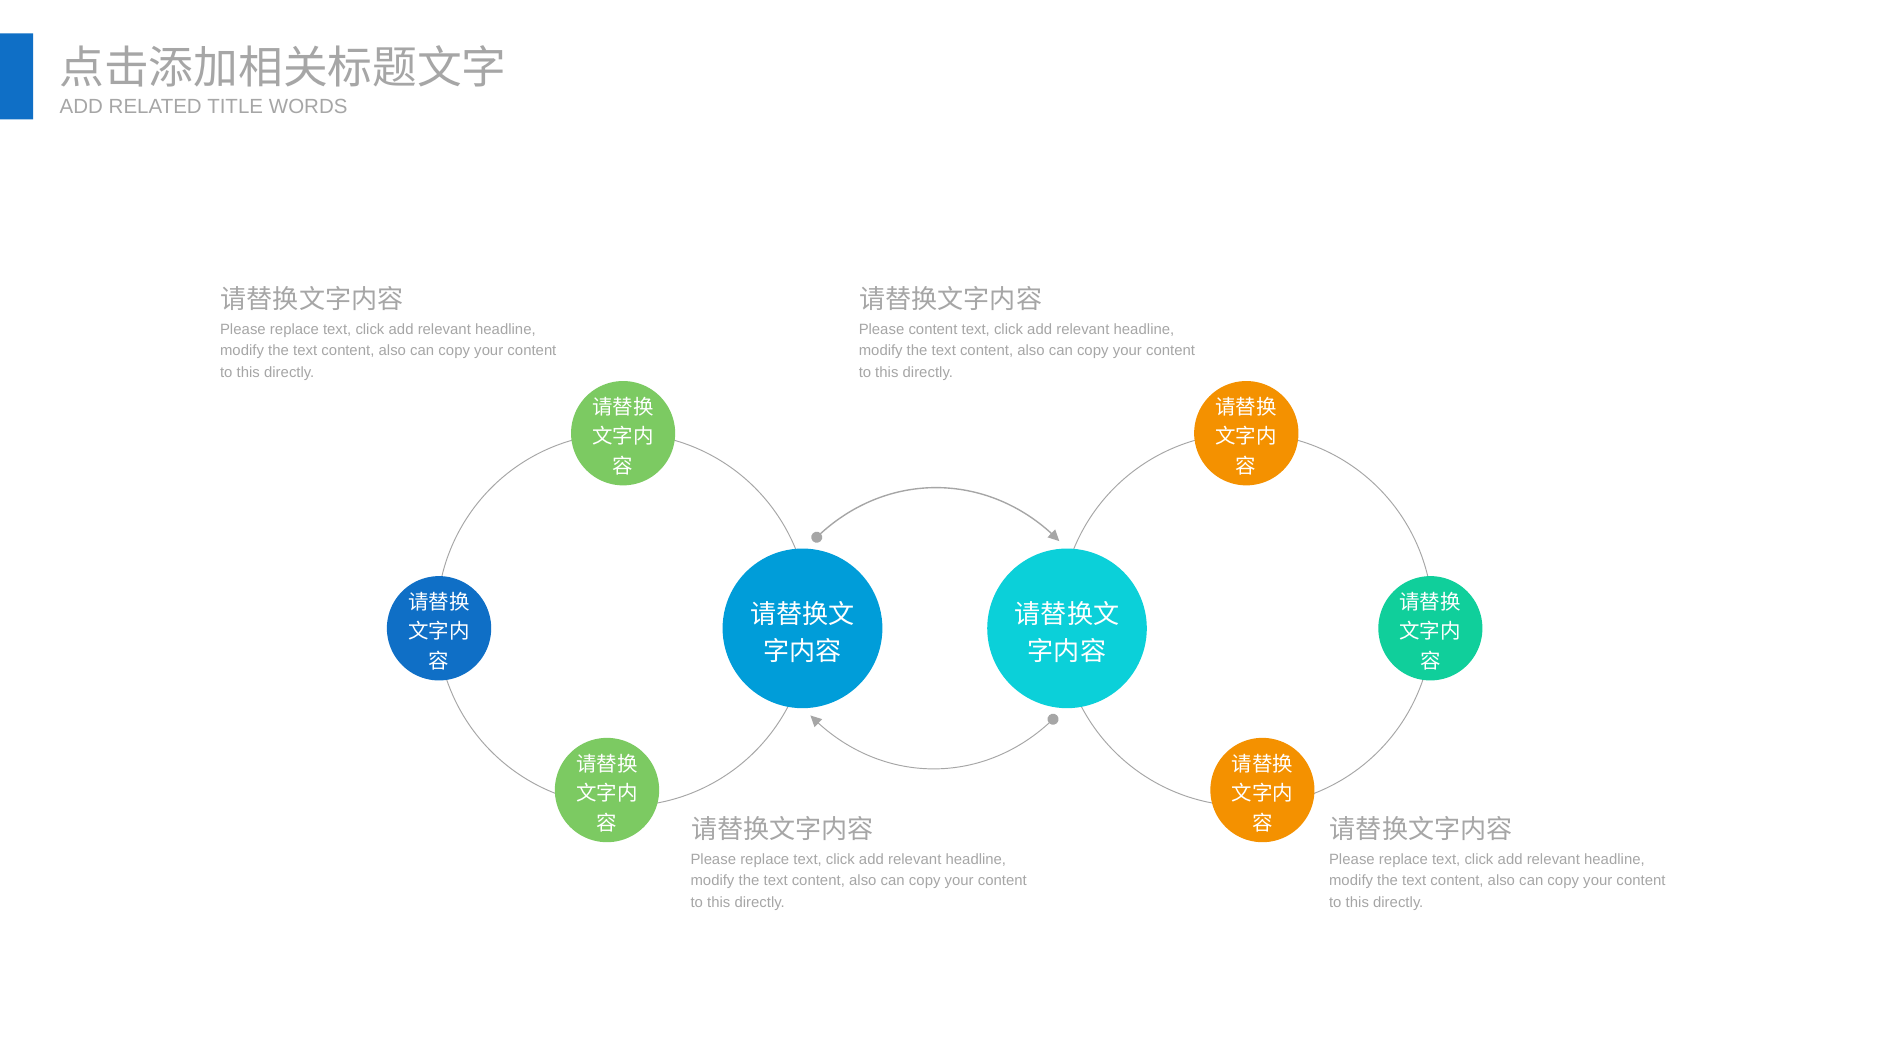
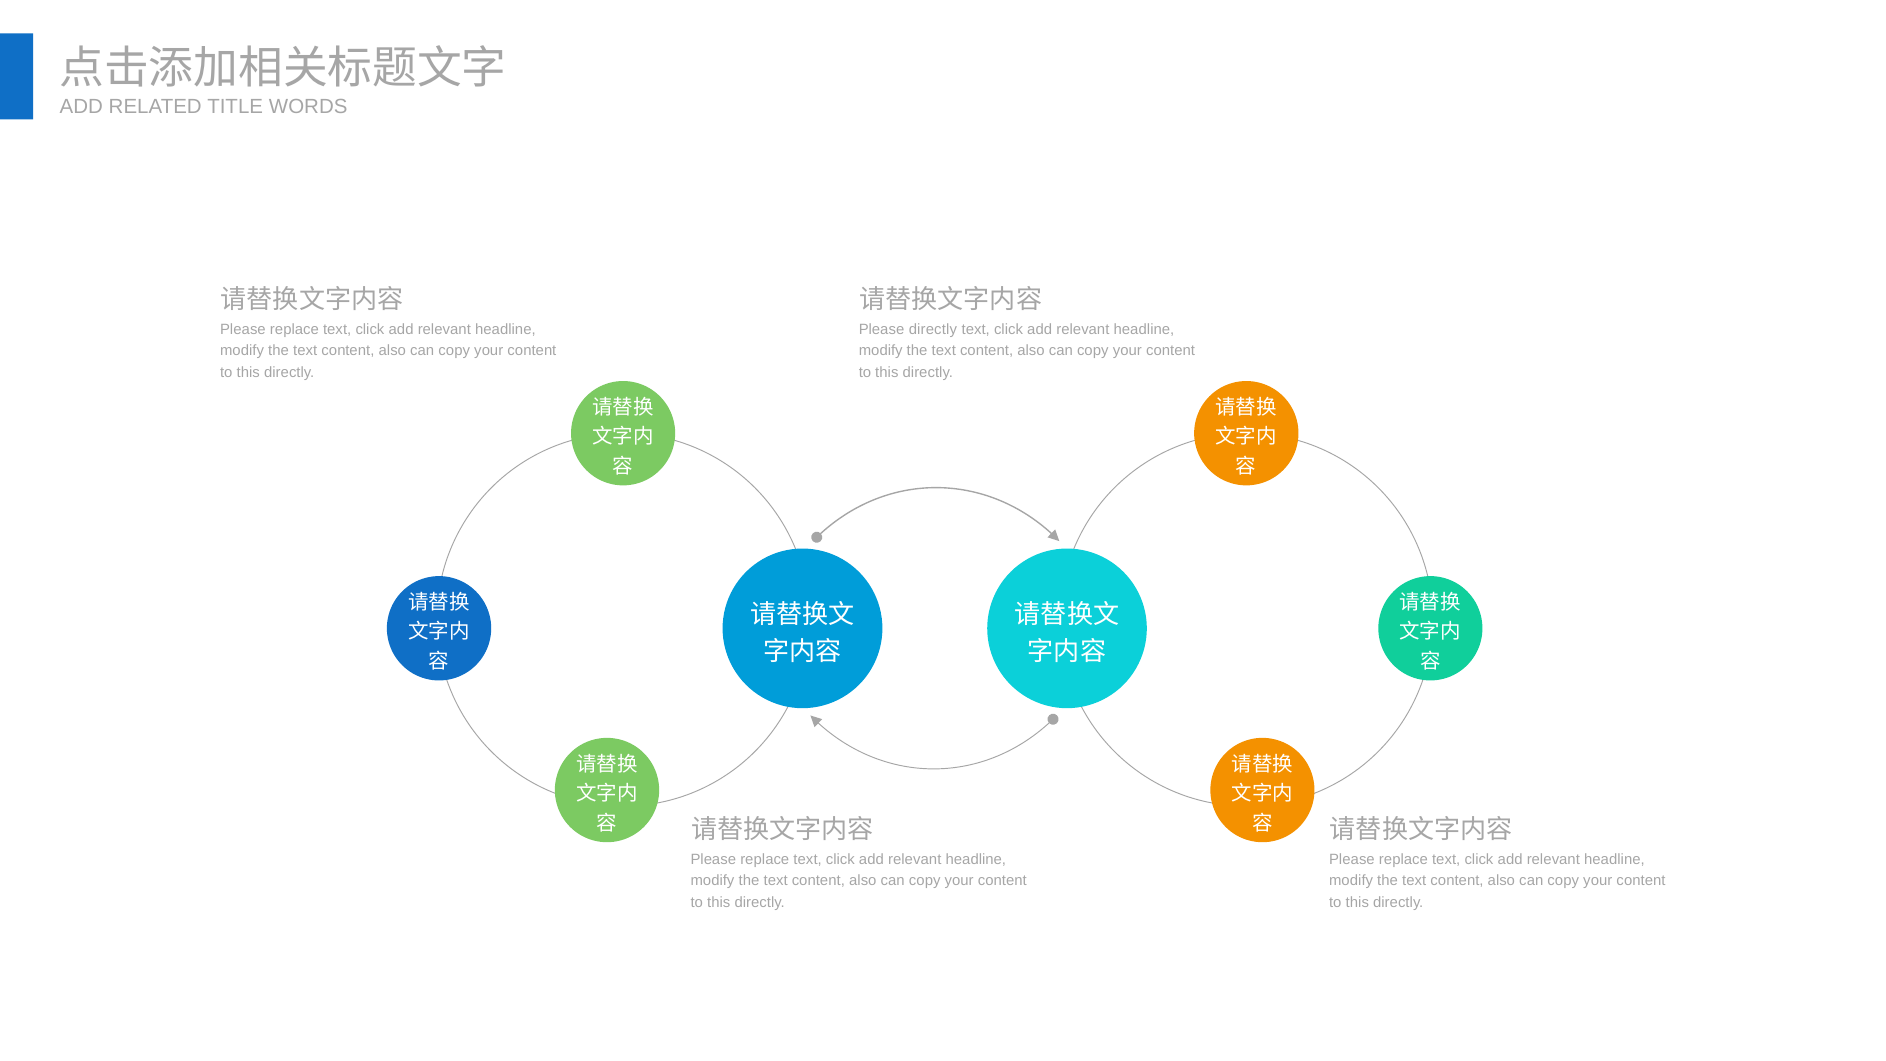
Please content: content -> directly (933, 329)
